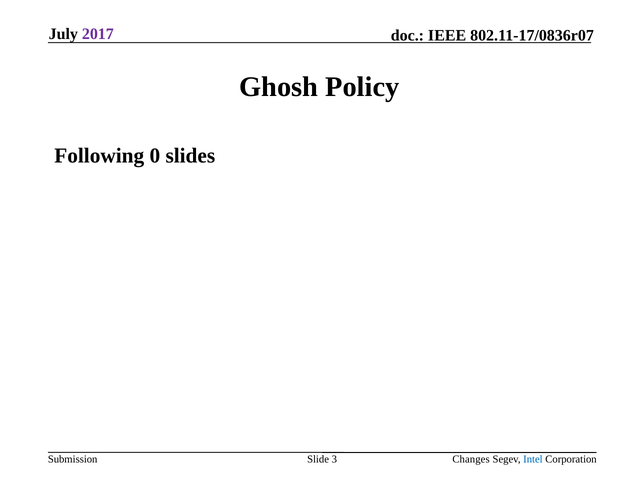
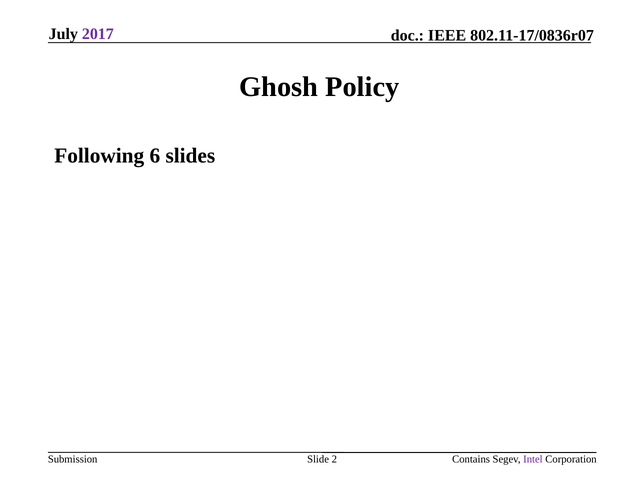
0: 0 -> 6 (155, 156)
3: 3 -> 2 (334, 460)
Changes: Changes -> Contains (471, 460)
Intel colour: blue -> purple (533, 460)
